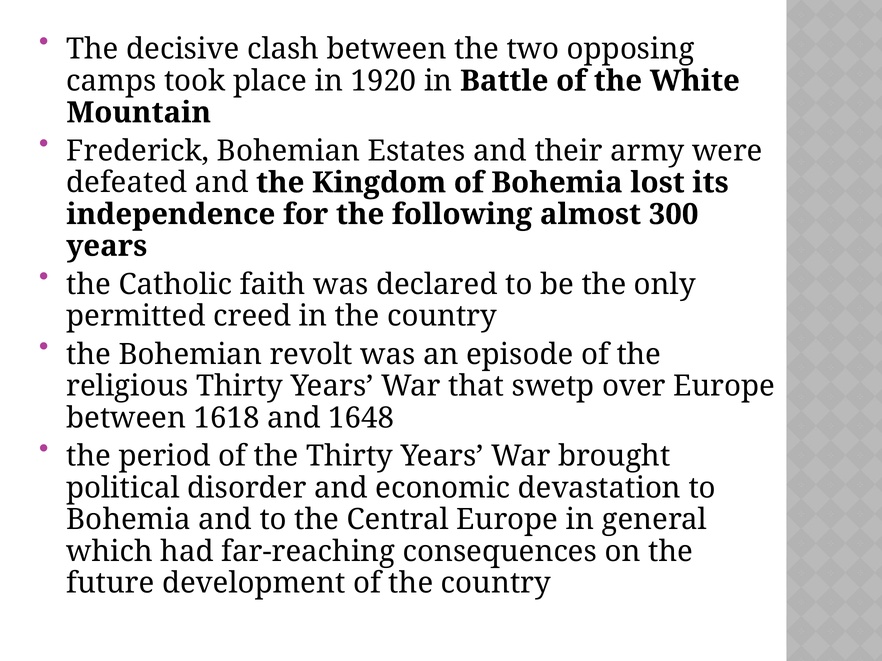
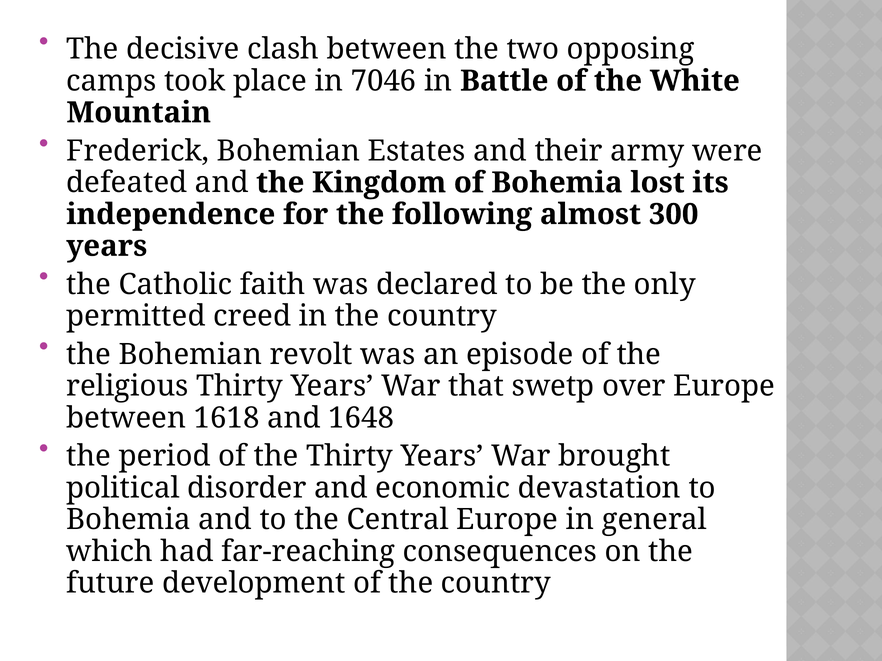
1920: 1920 -> 7046 (384, 81)
